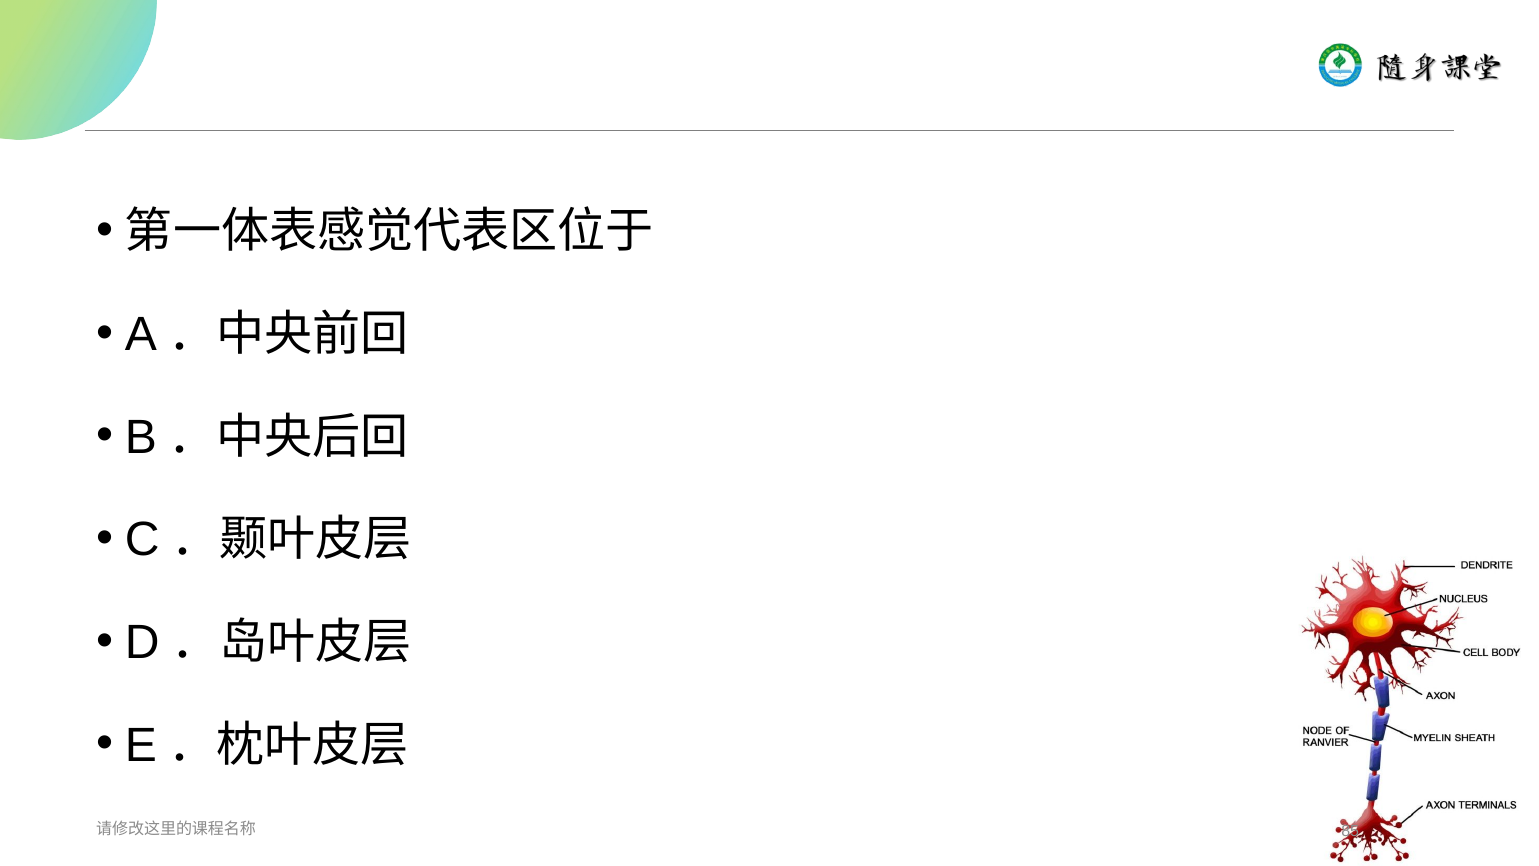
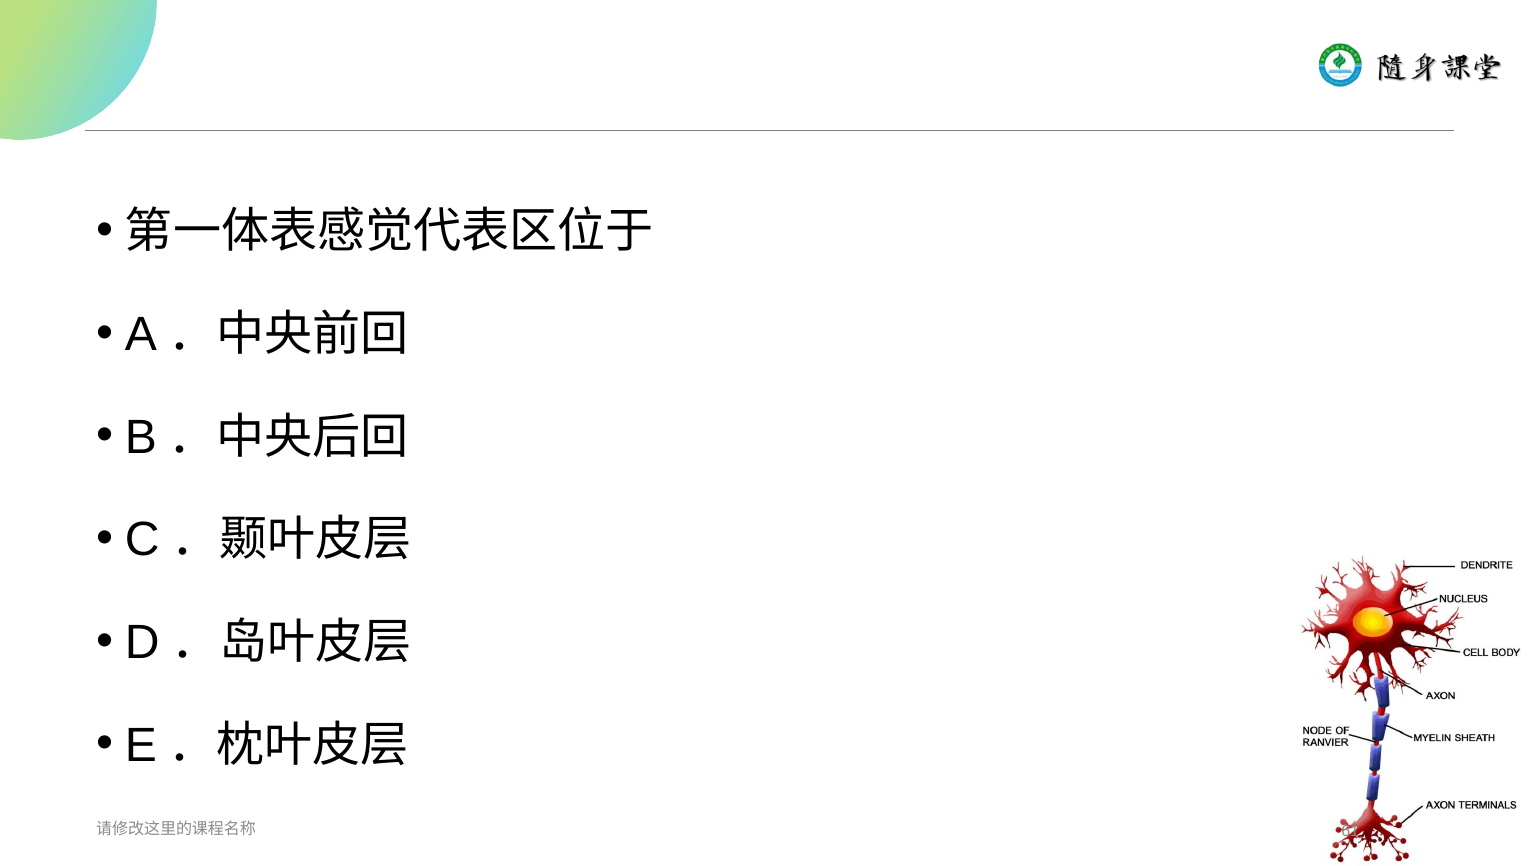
85: 85 -> 61 (1350, 831)
